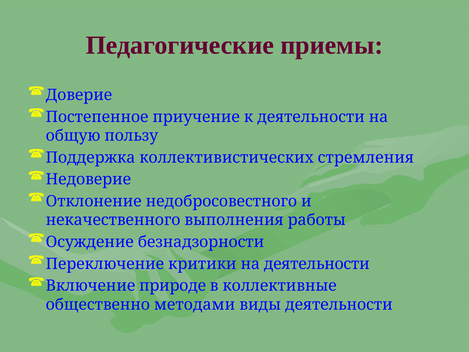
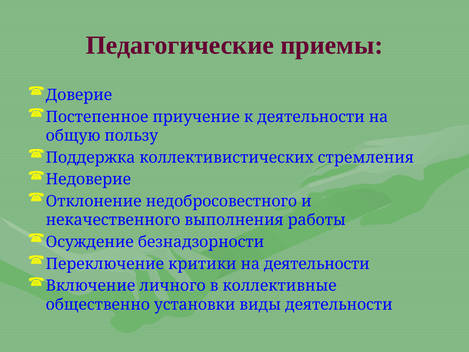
природе: природе -> личного (173, 286)
методами: методами -> установки (195, 304)
